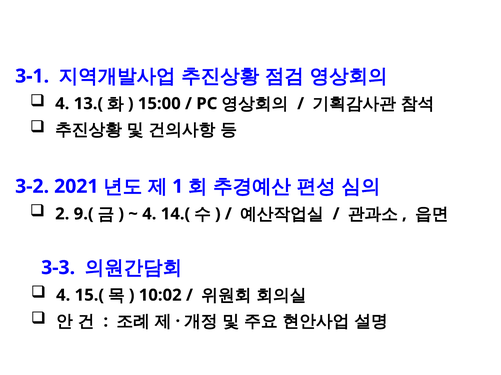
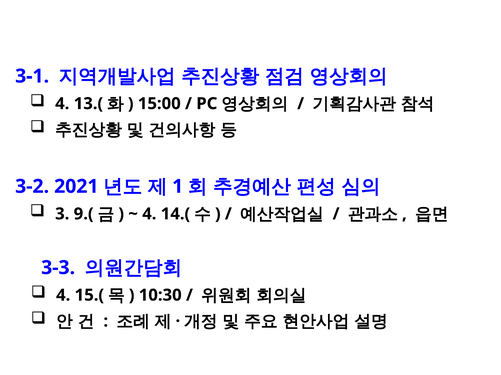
2: 2 -> 3 (62, 214)
10:02: 10:02 -> 10:30 (160, 296)
